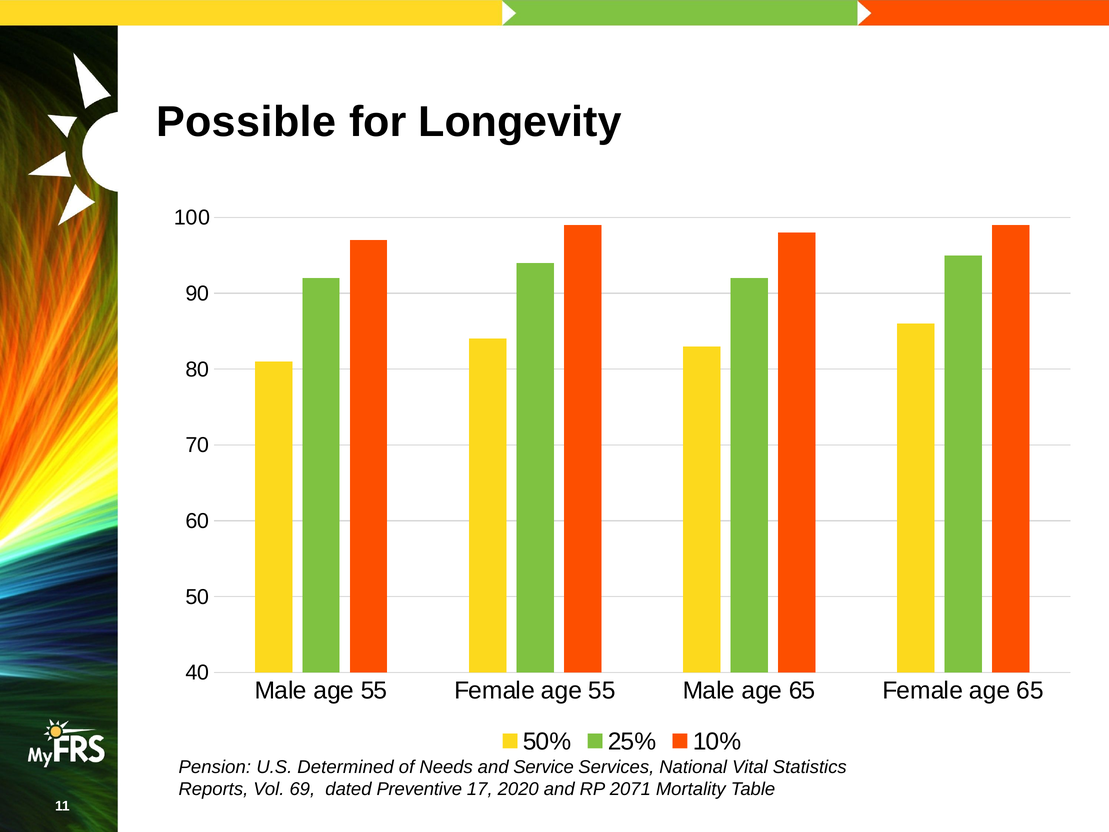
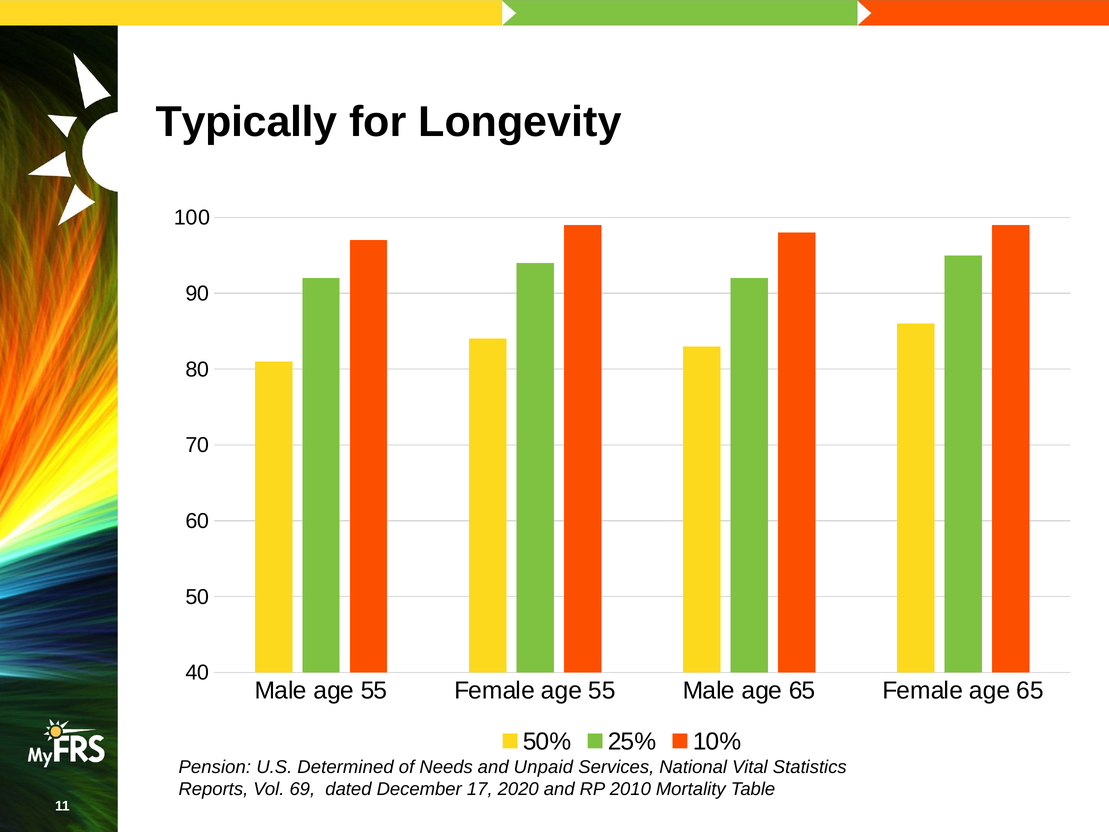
Possible: Possible -> Typically (247, 122)
Service: Service -> Unpaid (543, 767)
Preventive: Preventive -> December (419, 789)
2071: 2071 -> 2010 (630, 789)
